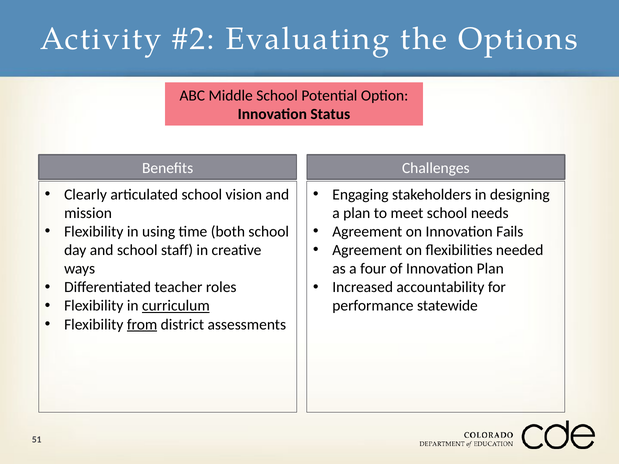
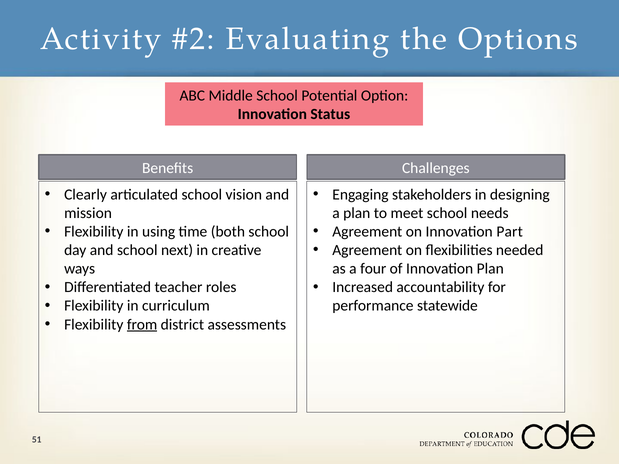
Fails: Fails -> Part (510, 232)
staff: staff -> next (177, 250)
curriculum underline: present -> none (176, 306)
